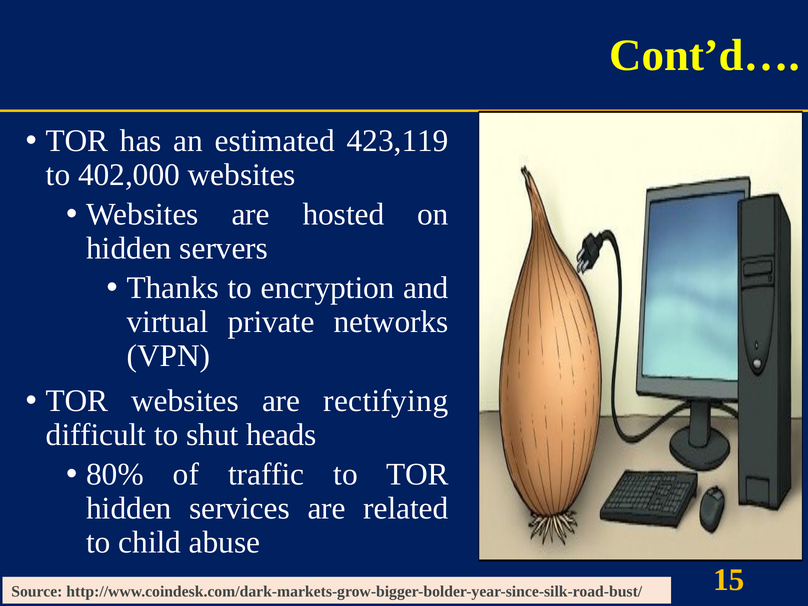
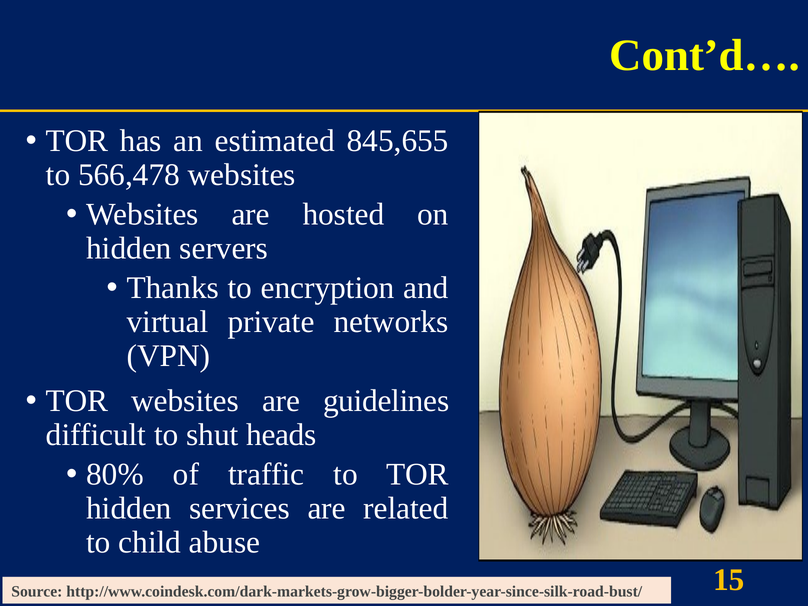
423,119: 423,119 -> 845,655 (398, 141)
402,000: 402,000 -> 566,478 (129, 175)
rectifying: rectifying -> guidelines (386, 401)
